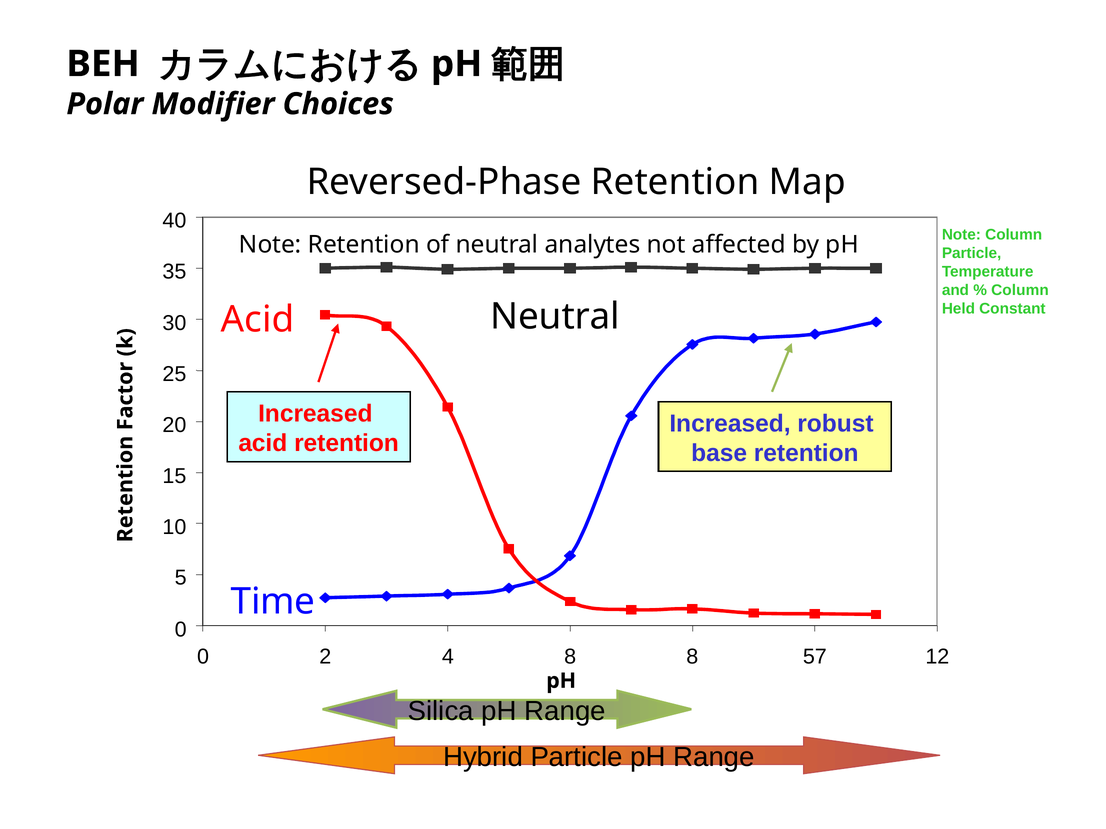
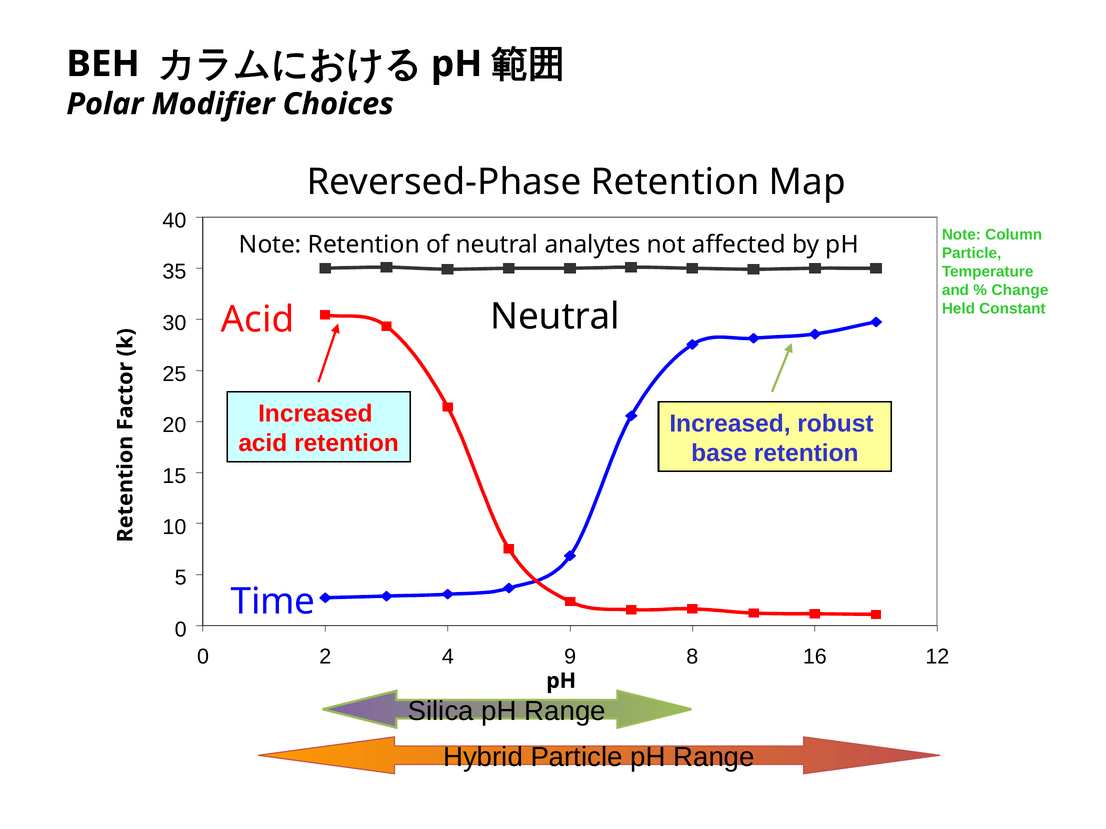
Column: Column -> Change (1020, 290)
4 8: 8 -> 9 (570, 657)
57: 57 -> 16 (815, 657)
